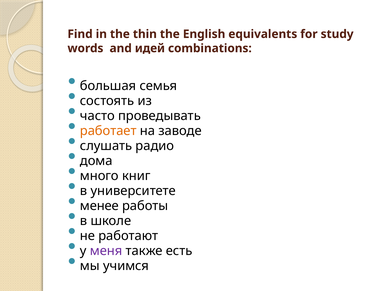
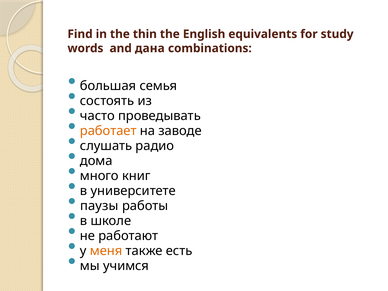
идей: идей -> дана (150, 48)
менее: менее -> паузы (99, 206)
меня colour: purple -> orange (106, 251)
